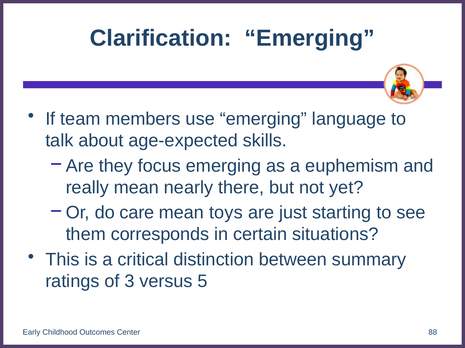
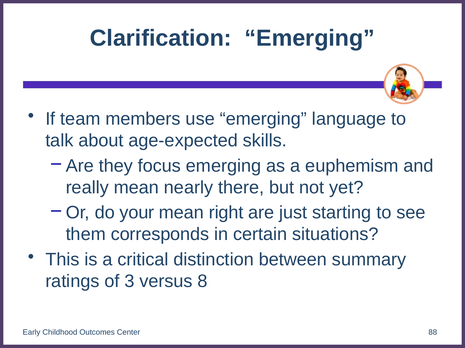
care: care -> your (137, 213)
toys: toys -> right (226, 213)
5: 5 -> 8 (203, 282)
